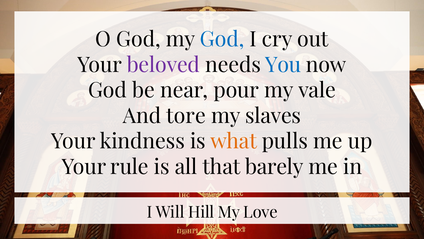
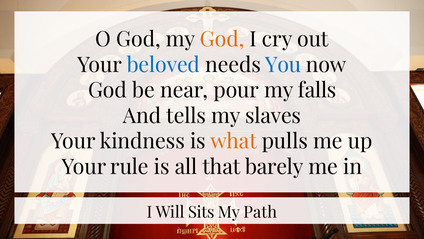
God colour: blue -> orange (222, 40)
beloved colour: purple -> blue (163, 65)
vale: vale -> falls (317, 90)
tore: tore -> tells (186, 116)
Hill: Hill -> Sits (201, 212)
Love: Love -> Path (260, 212)
